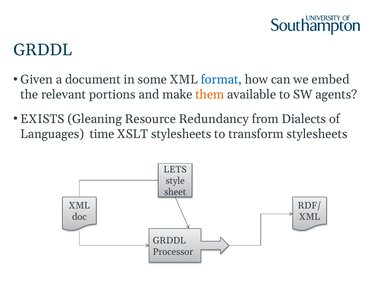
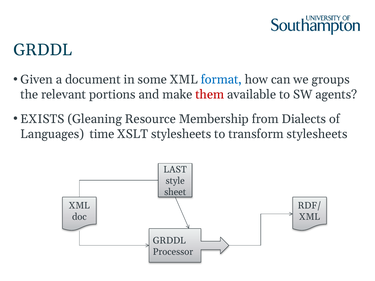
embed: embed -> groups (331, 80)
them colour: orange -> red (210, 95)
Redundancy: Redundancy -> Membership (214, 119)
LETS: LETS -> LAST (175, 170)
